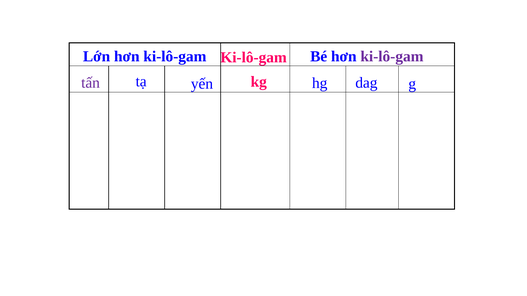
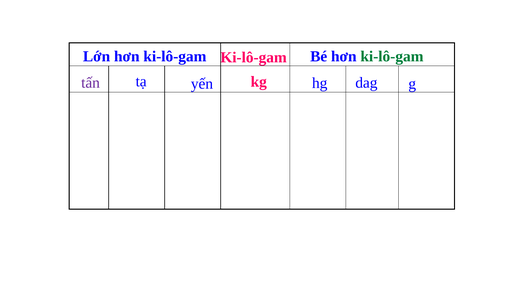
ki-lô-gam colour: purple -> green (392, 56)
